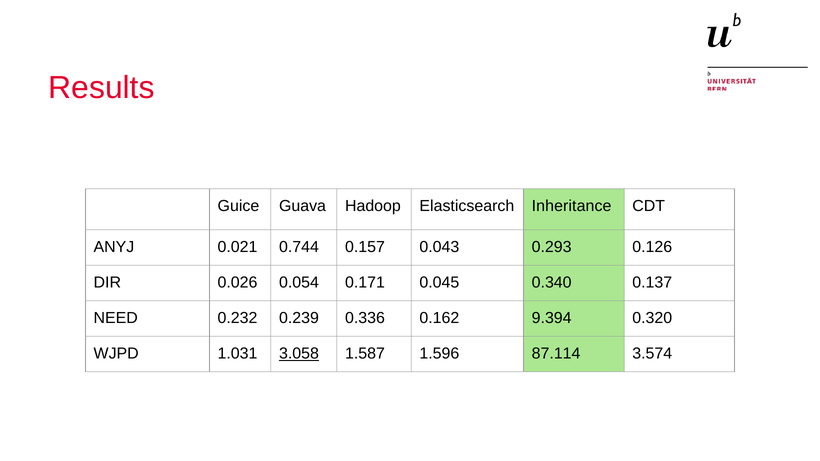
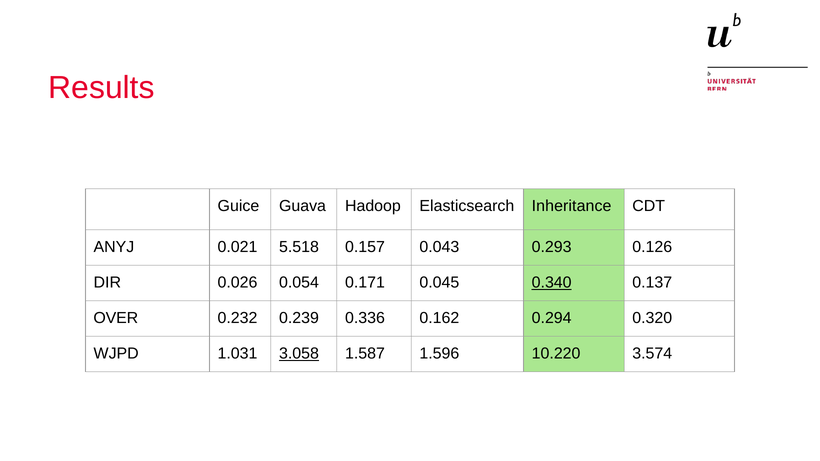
0.744: 0.744 -> 5.518 (299, 247)
0.340 underline: none -> present (552, 283)
NEED: NEED -> OVER (116, 318)
9.394: 9.394 -> 0.294 (552, 318)
87.114: 87.114 -> 10.220 (556, 354)
